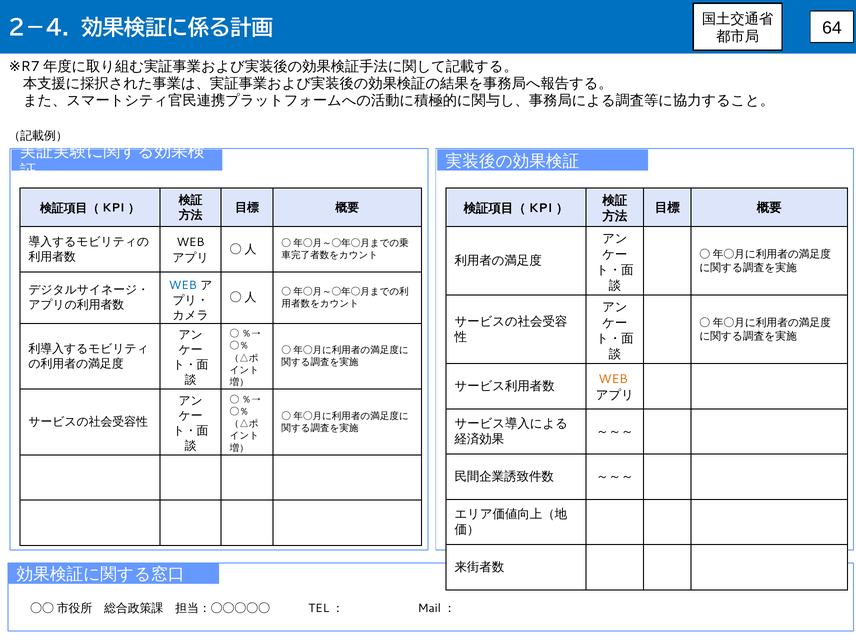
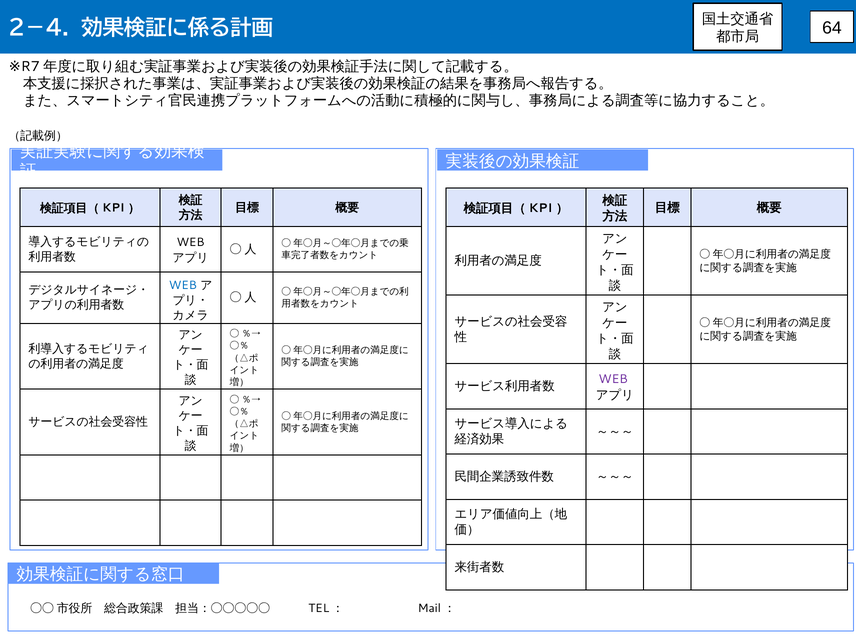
WEB colour: orange -> purple (613, 379)
